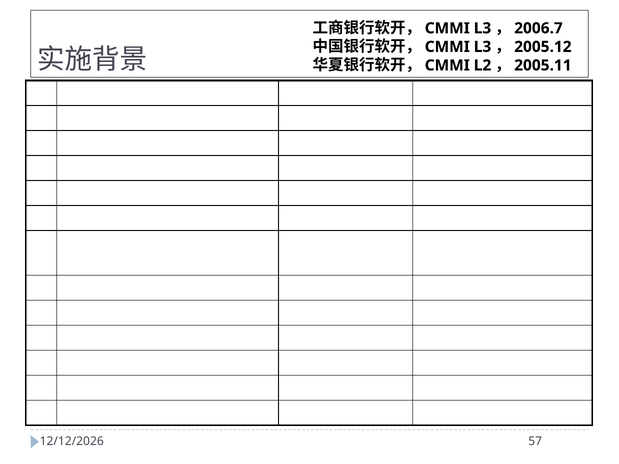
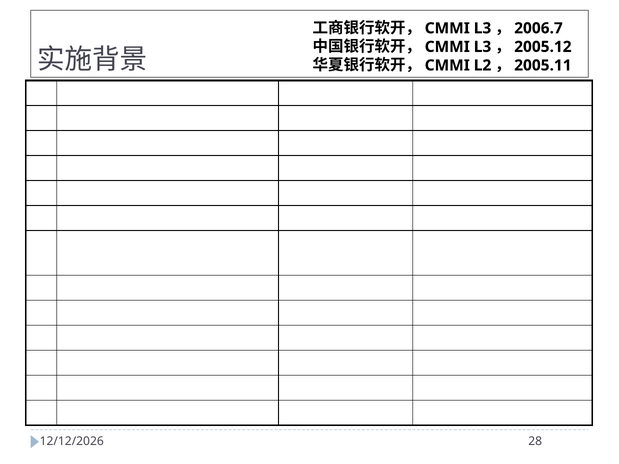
57: 57 -> 28 (535, 441)
